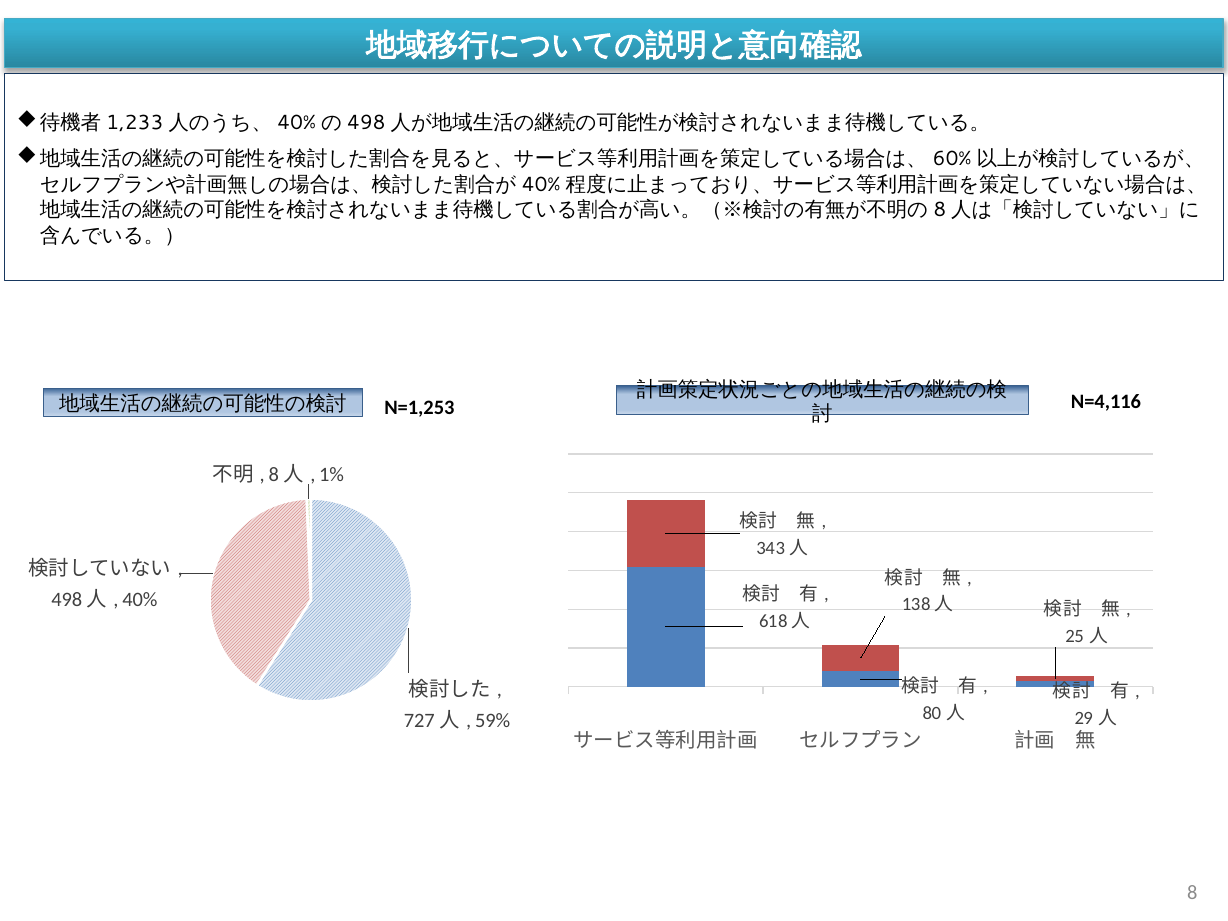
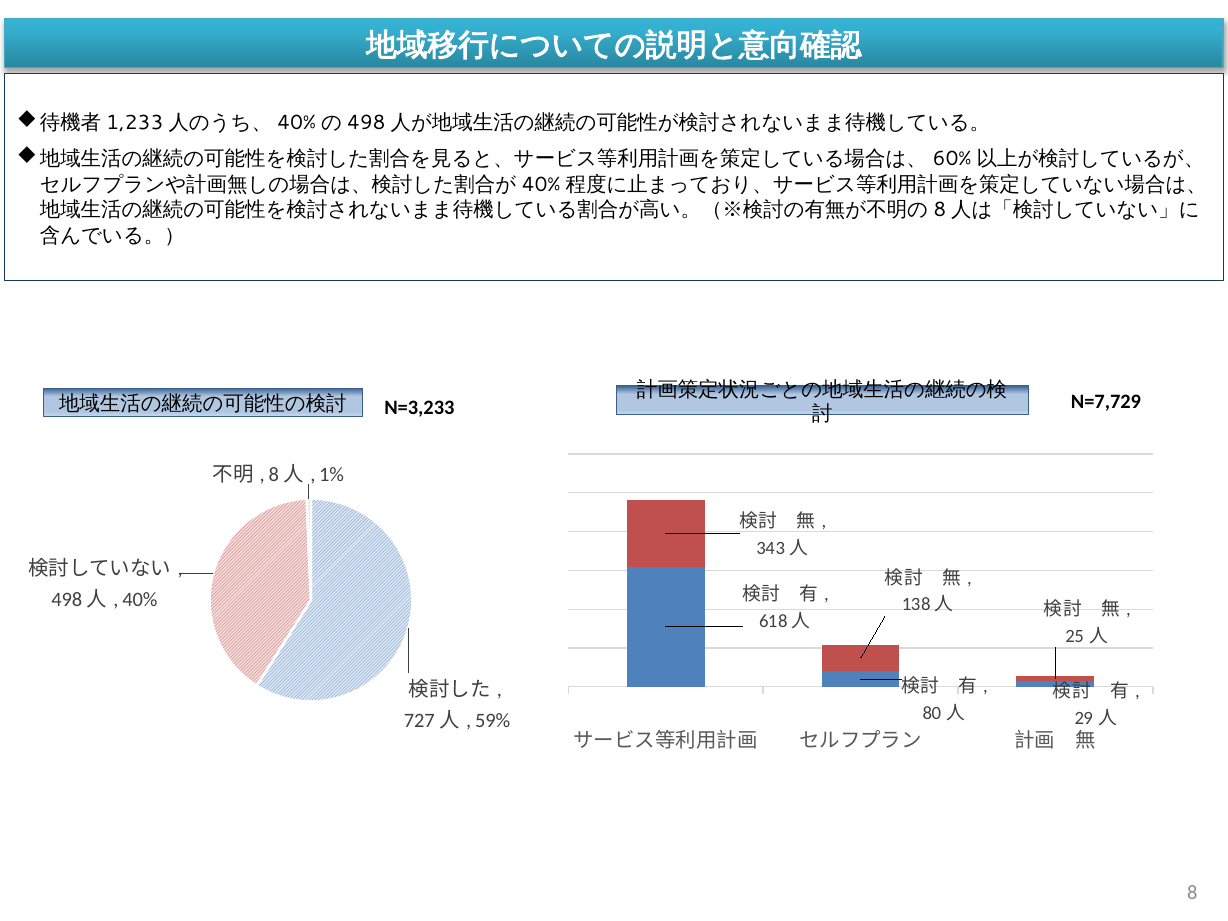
N=4,116: N=4,116 -> N=7,729 (1106, 401)
N=1,253: N=1,253 -> N=3,233 (419, 408)
